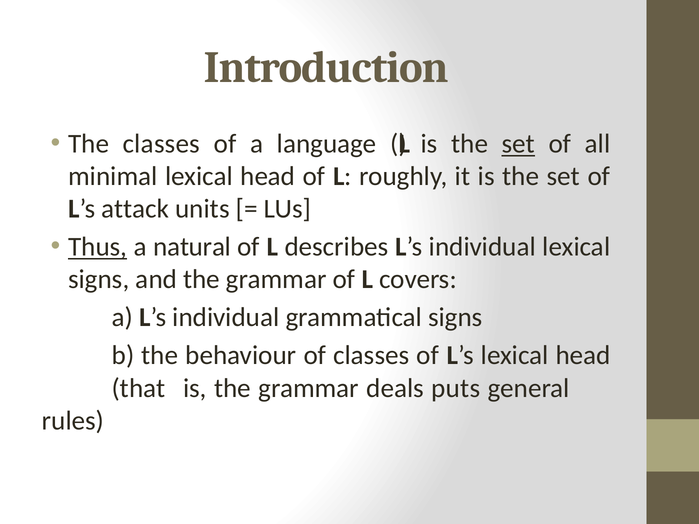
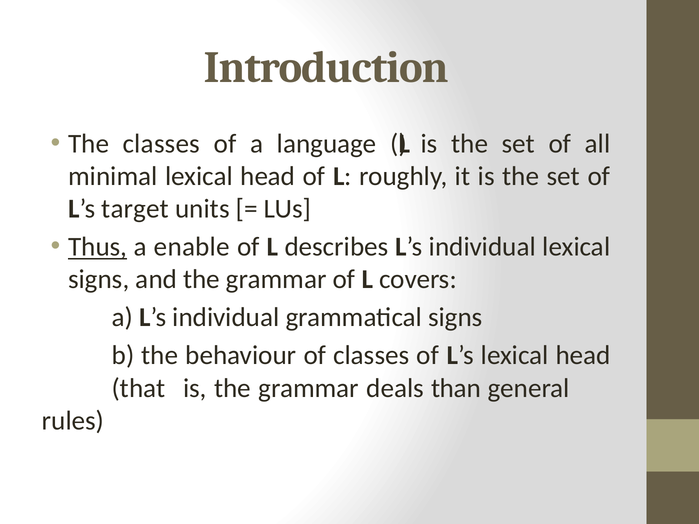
set underline: present -> none (518, 144)
attack: attack -> target (135, 209)
natural: natural -> enable (192, 247)
puts: puts -> than (456, 388)
